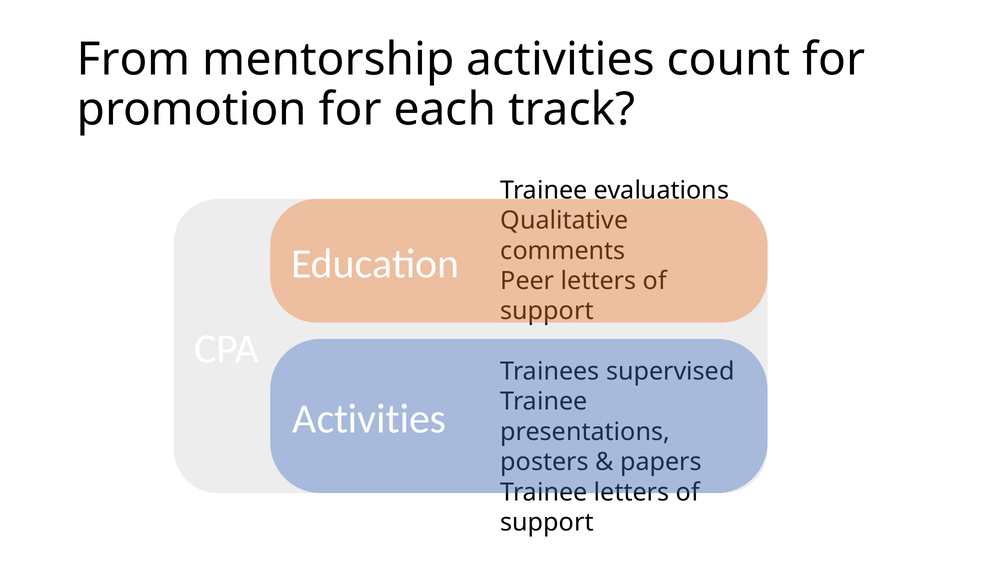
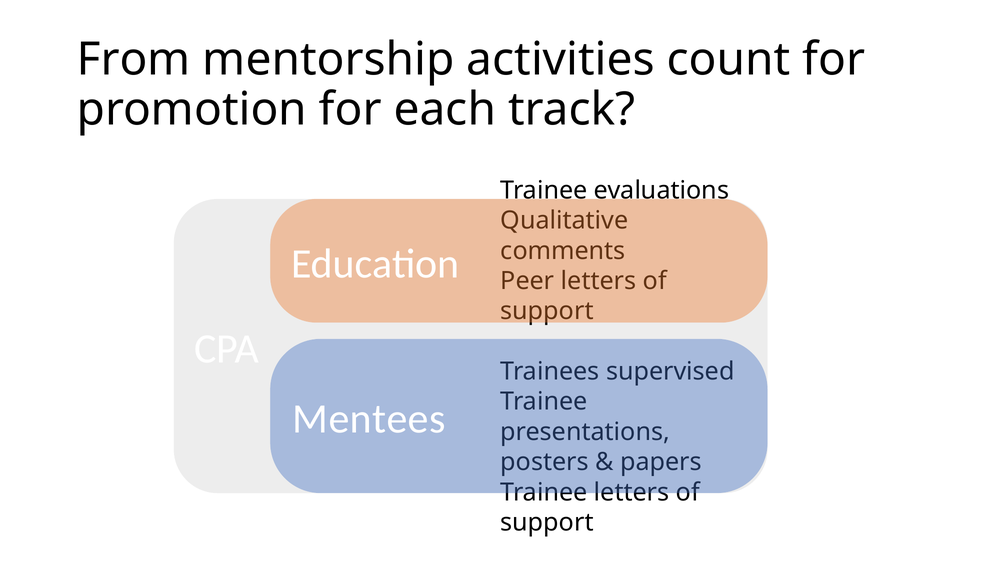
Activities: Activities -> Mentees (369, 419)
